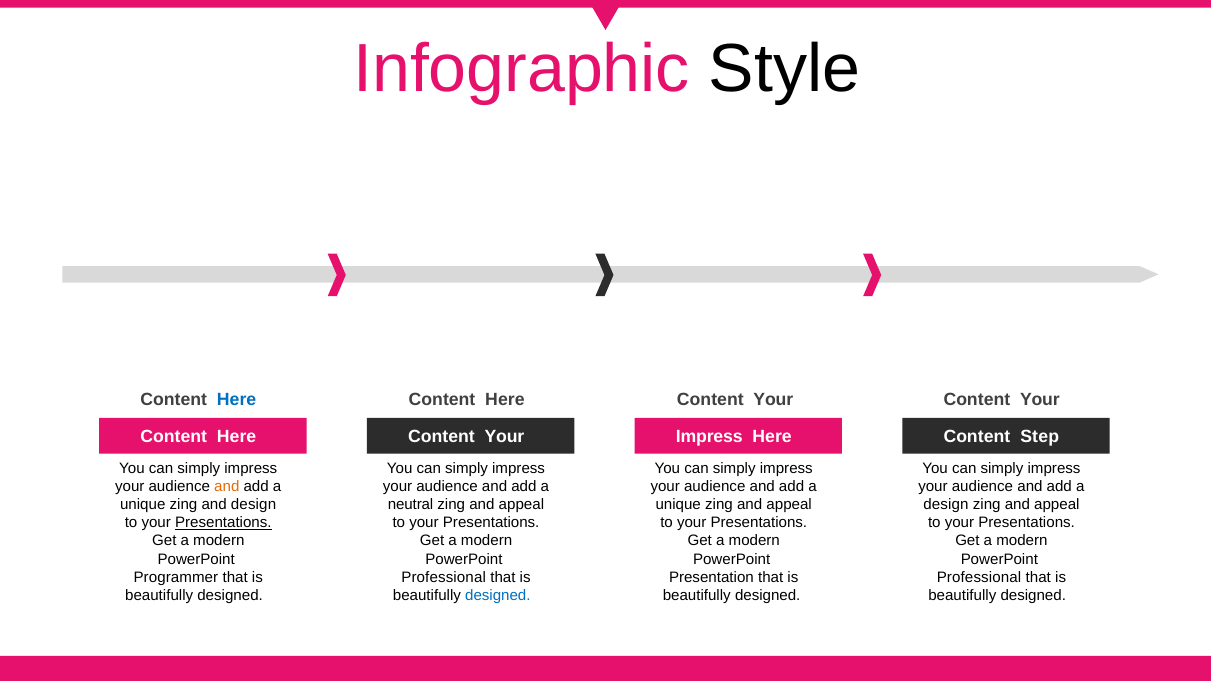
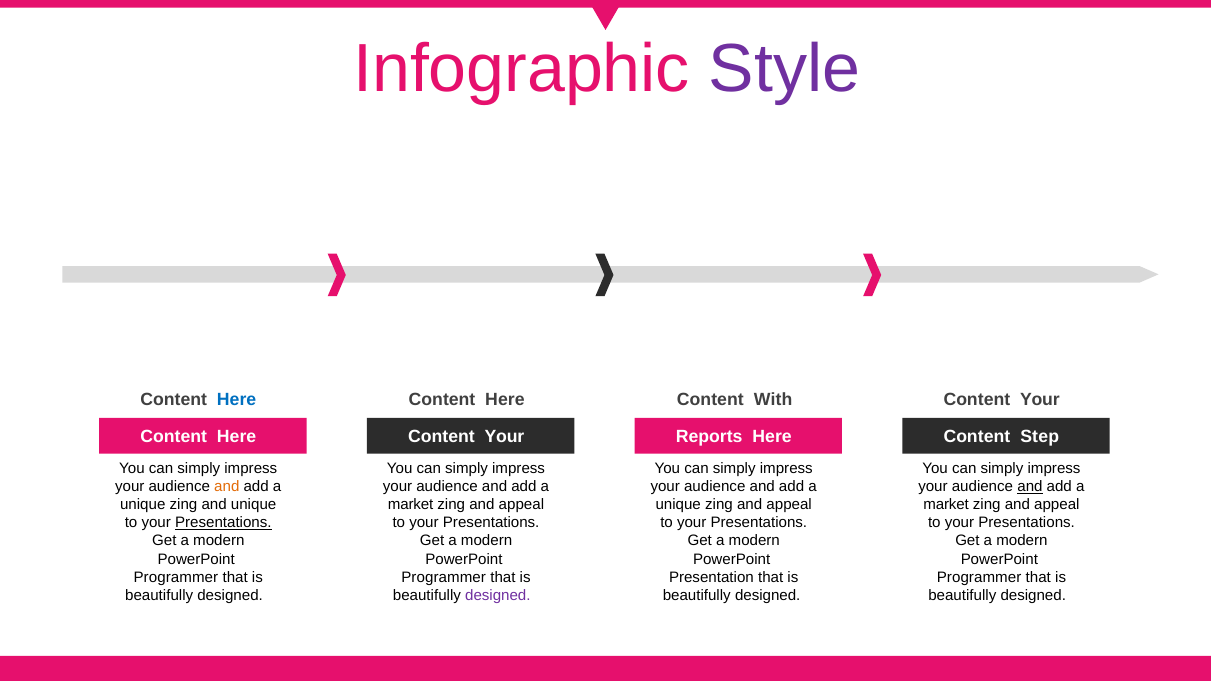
Style colour: black -> purple (785, 69)
Your: Your -> With (773, 400)
Impress: Impress -> Reports (709, 436)
and underline: none -> present (1030, 487)
and design: design -> unique (254, 505)
neutral: neutral -> market (411, 505)
design: design -> market (946, 505)
Professional: Professional -> Programmer (444, 577)
Professional: Professional -> Programmer (979, 577)
designed colour: blue -> purple (498, 596)
